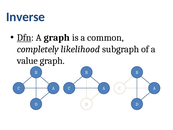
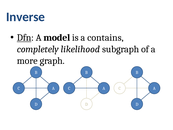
A graph: graph -> model (57, 38)
common: common -> contains (105, 38)
value: value -> more (27, 61)
